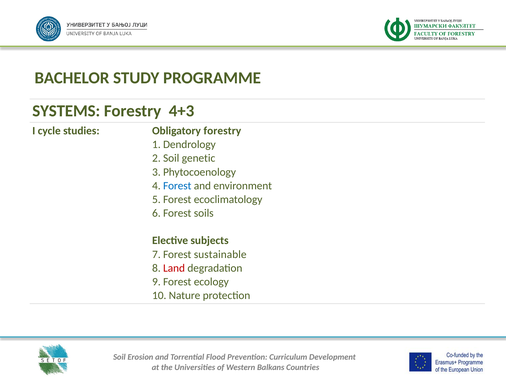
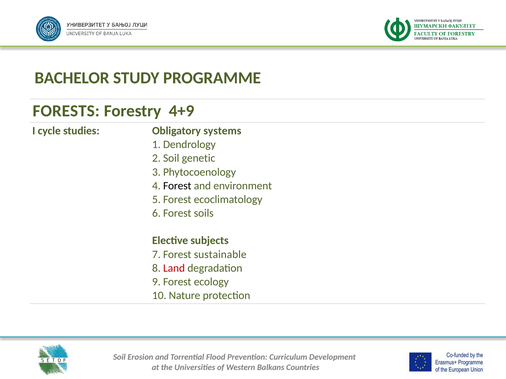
SYSTEMS: SYSTEMS -> FORESTS (66, 111)
4+3: 4+3 -> 4+9 (182, 111)
Obligatory forestry: forestry -> systems (222, 131)
Forest colour: blue -> black (177, 186)
